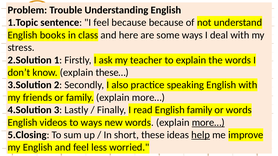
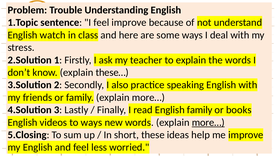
feel because: because -> improve (129, 23)
books: books -> watch (53, 35)
or words: words -> books (239, 110)
help underline: present -> none (201, 135)
